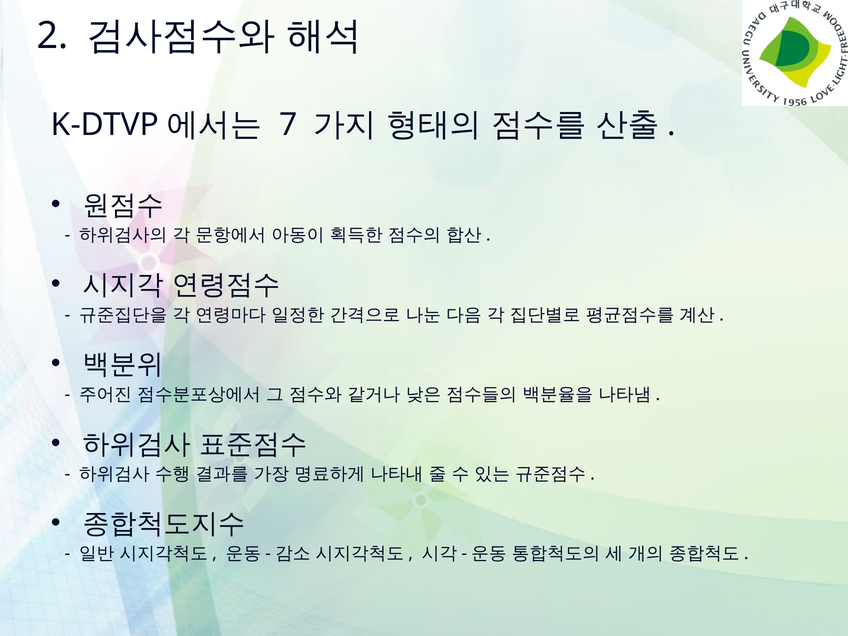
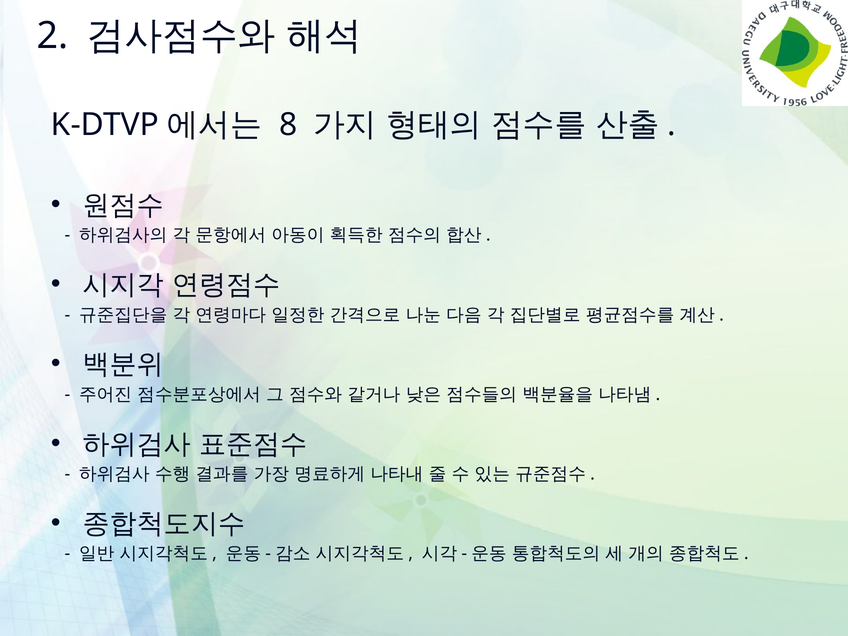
7: 7 -> 8 (288, 125)
